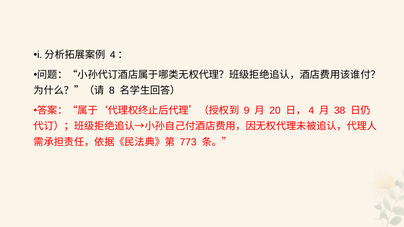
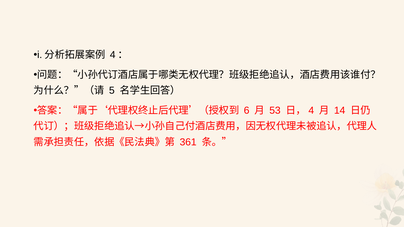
8: 8 -> 5 (112, 91)
9: 9 -> 6 (247, 111)
20: 20 -> 53 (275, 111)
38: 38 -> 14 (340, 111)
773: 773 -> 361 (188, 142)
